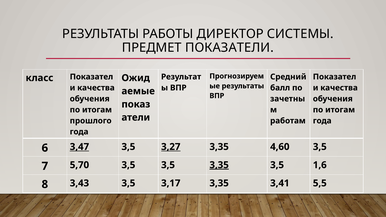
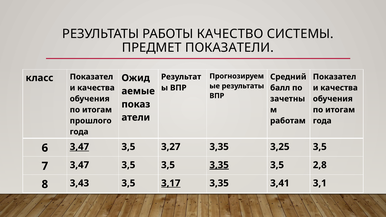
ДИРЕКТОР: ДИРЕКТОР -> КАЧЕСТВО (230, 34)
3,27 underline: present -> none (171, 147)
4,60: 4,60 -> 3,25 (280, 147)
7 5,70: 5,70 -> 3,47 (79, 165)
1,6: 1,6 -> 2,8 (320, 165)
3,17 underline: none -> present (171, 183)
5,5: 5,5 -> 3,1 (320, 183)
